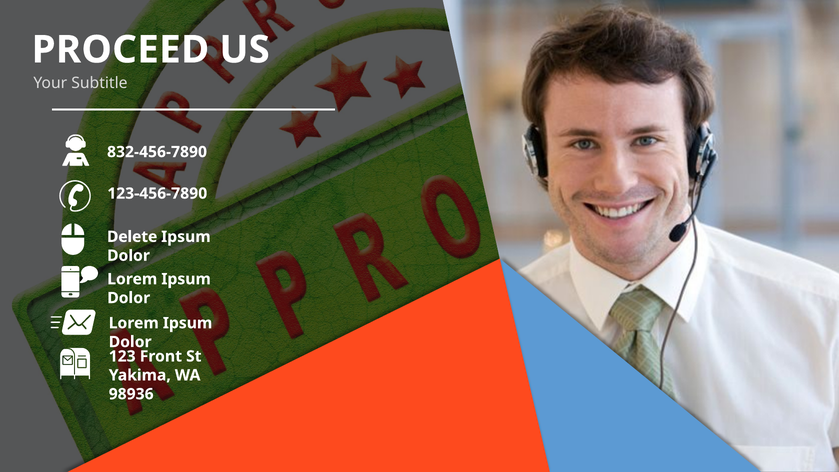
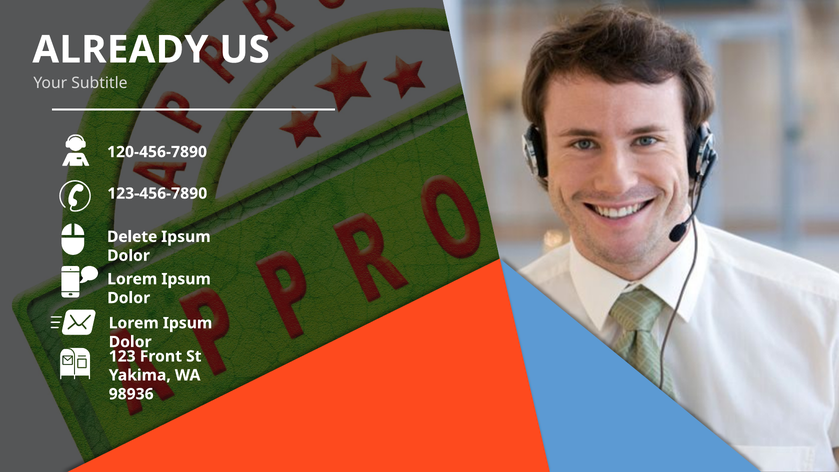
PROCEED: PROCEED -> ALREADY (120, 50)
832-456-7890: 832-456-7890 -> 120-456-7890 (157, 152)
